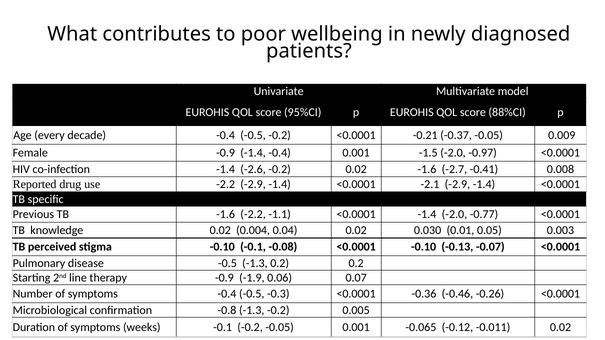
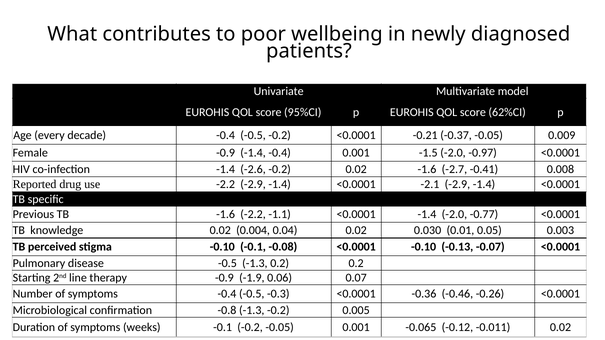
88%CI: 88%CI -> 62%CI (507, 112)
